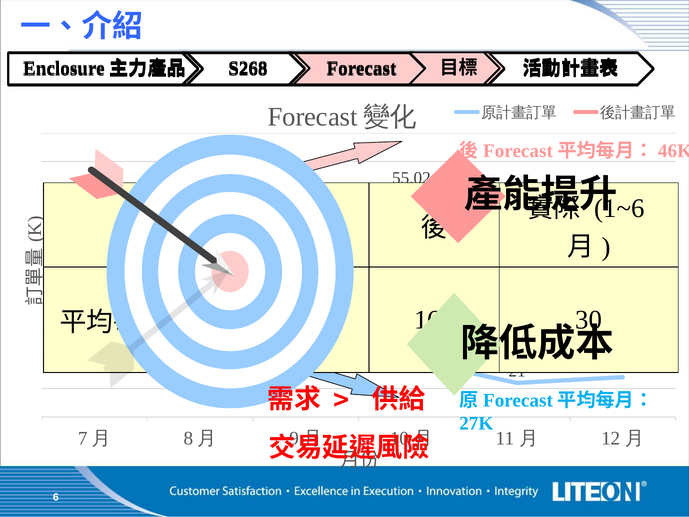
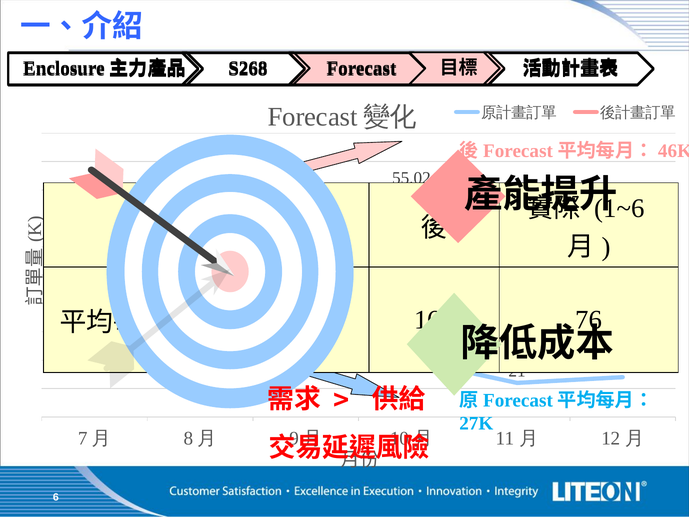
30: 30 -> 76 (589, 320)
